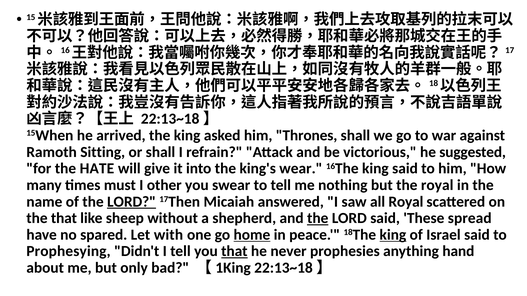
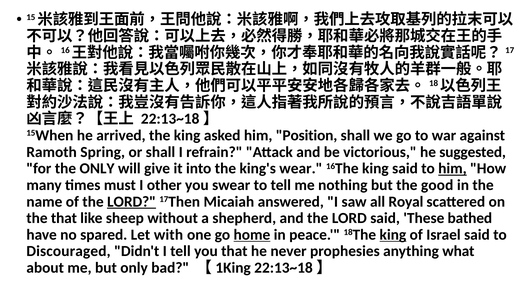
Thrones: Thrones -> Position (307, 136)
Sitting: Sitting -> Spring (103, 152)
the HATE: HATE -> ONLY (97, 169)
him underline: none -> present (452, 169)
the royal: royal -> good (437, 185)
the underline: present -> none (318, 218)
spread: spread -> bathed (470, 218)
Prophesying: Prophesying -> Discouraged (68, 252)
that underline: present -> none (234, 252)
hand: hand -> what (458, 252)
